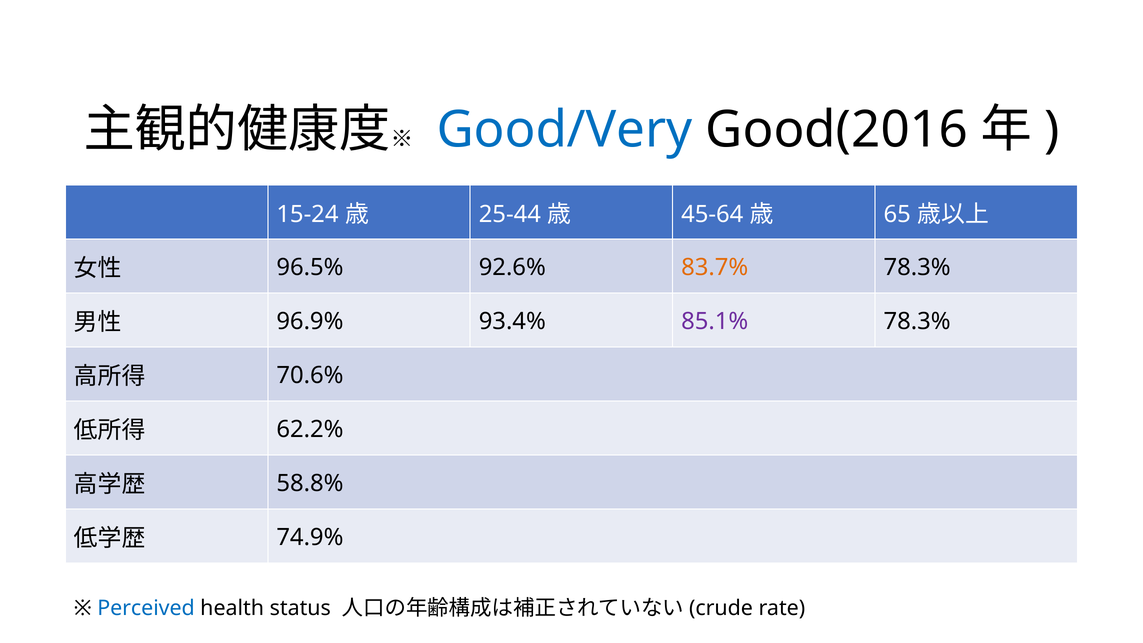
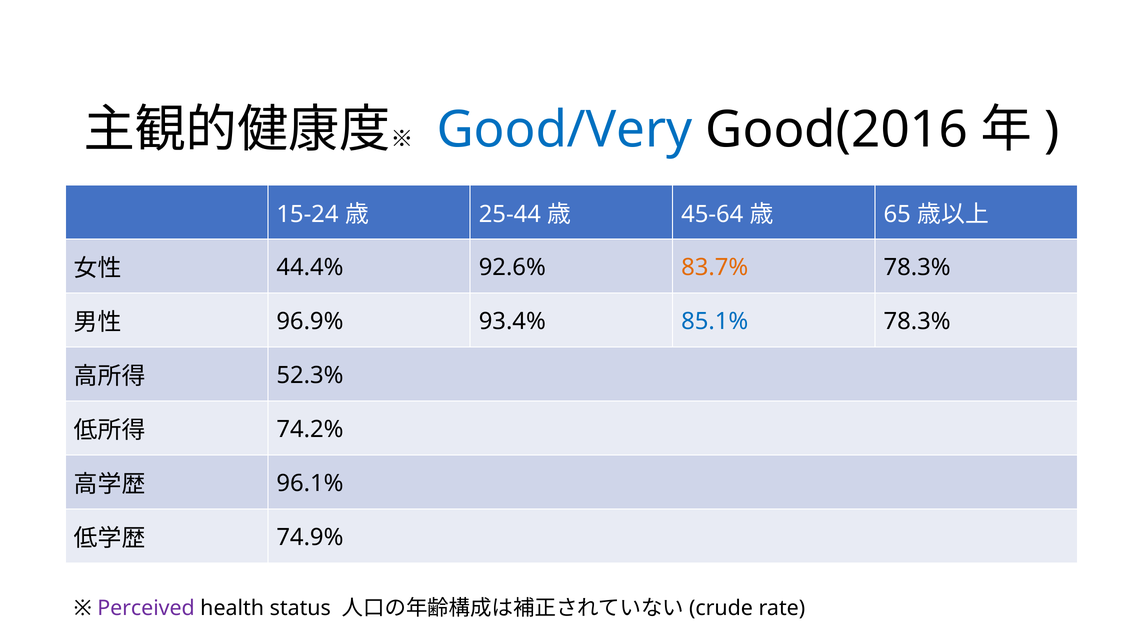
96.5%: 96.5% -> 44.4% (310, 267)
85.1% colour: purple -> blue (715, 321)
70.6%: 70.6% -> 52.3% (310, 375)
62.2%: 62.2% -> 74.2% (310, 429)
58.8%: 58.8% -> 96.1% (310, 483)
Perceived colour: blue -> purple (146, 608)
